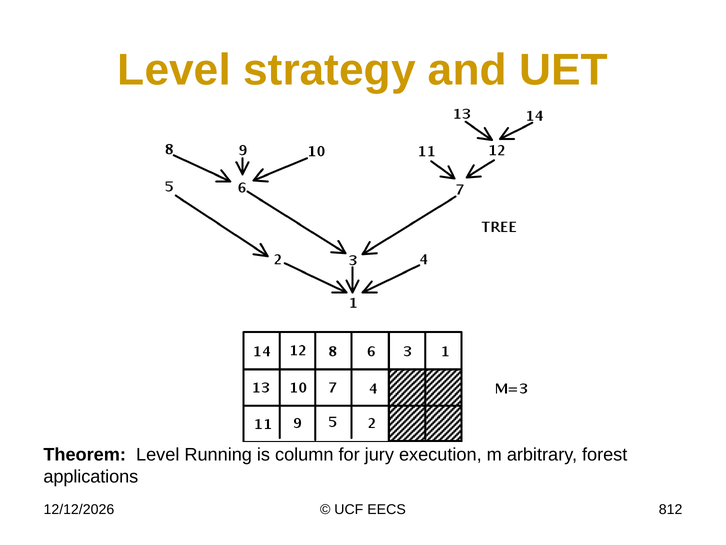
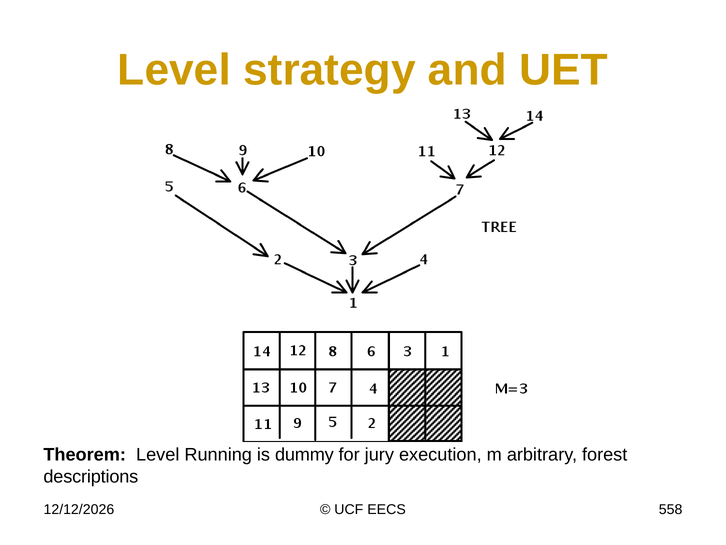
column: column -> dummy (304, 454)
applications: applications -> descriptions (91, 476)
812: 812 -> 558 (671, 509)
